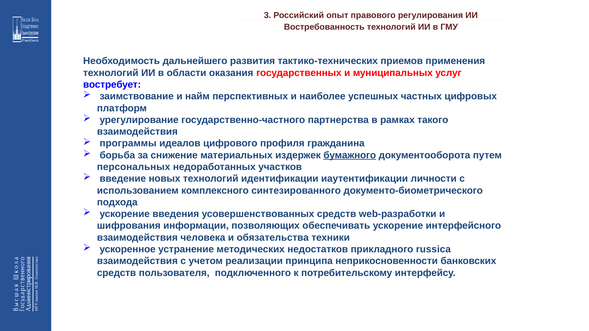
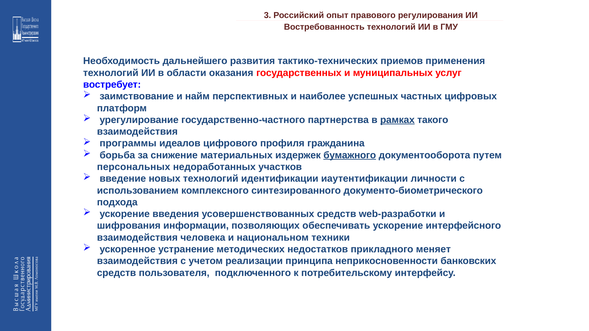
рамках underline: none -> present (397, 120)
обязательства: обязательства -> национальном (273, 238)
russica: russica -> меняет (433, 250)
